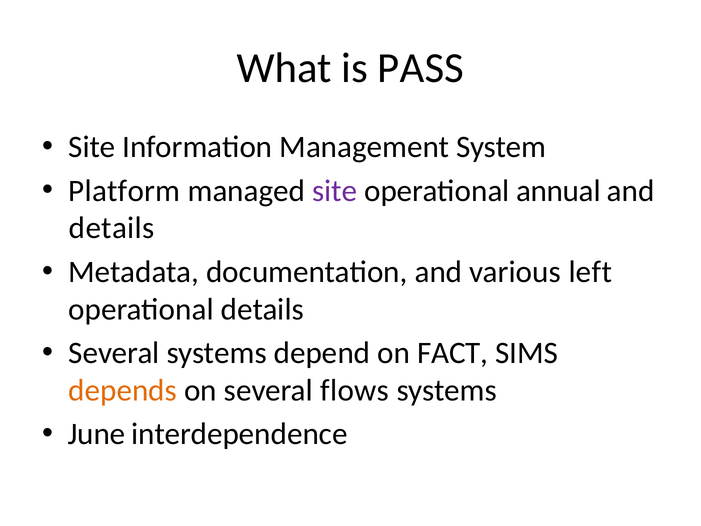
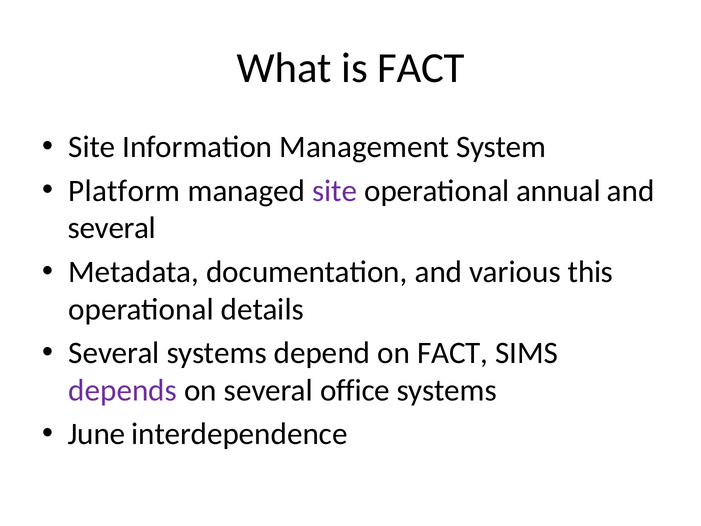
is PASS: PASS -> FACT (421, 68)
details: details -> several (112, 228)
left: left -> this (591, 272)
depends colour: orange -> purple (123, 390)
flows: flows -> office (355, 390)
